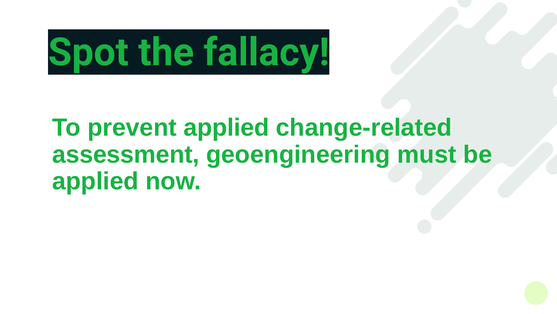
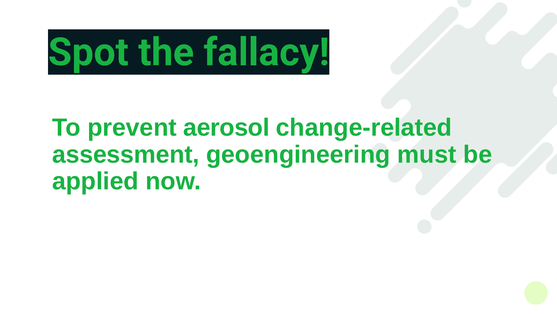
prevent applied: applied -> aerosol (226, 128)
